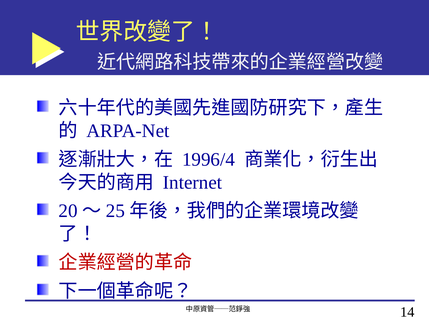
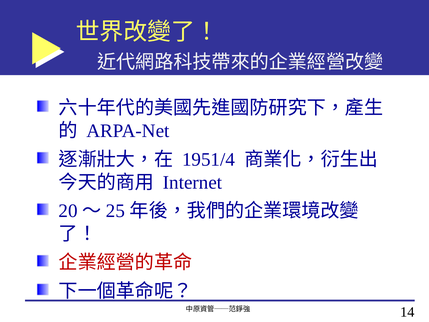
1996/4: 1996/4 -> 1951/4 (208, 159)
